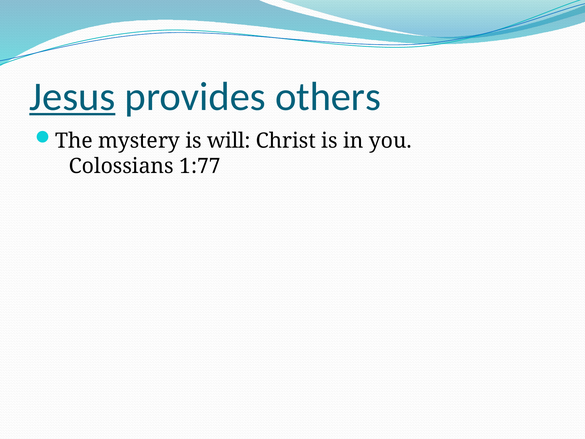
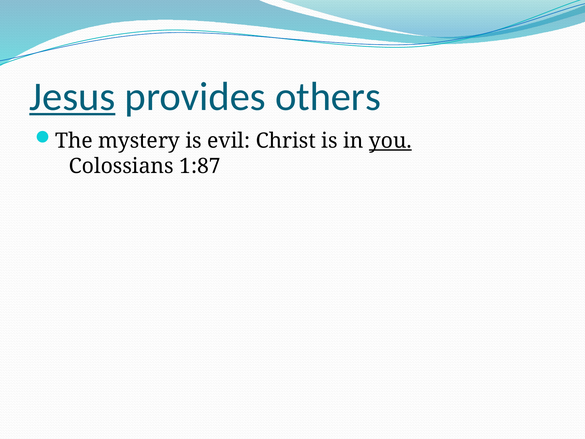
will: will -> evil (229, 141)
you underline: none -> present (390, 141)
1:77: 1:77 -> 1:87 (200, 166)
